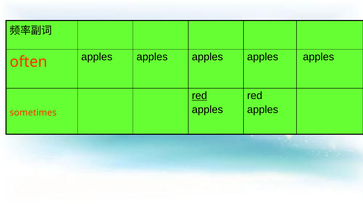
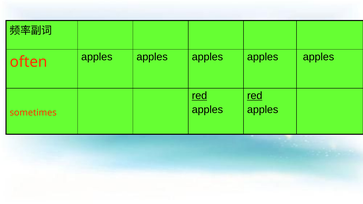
red underline: none -> present (255, 96)
